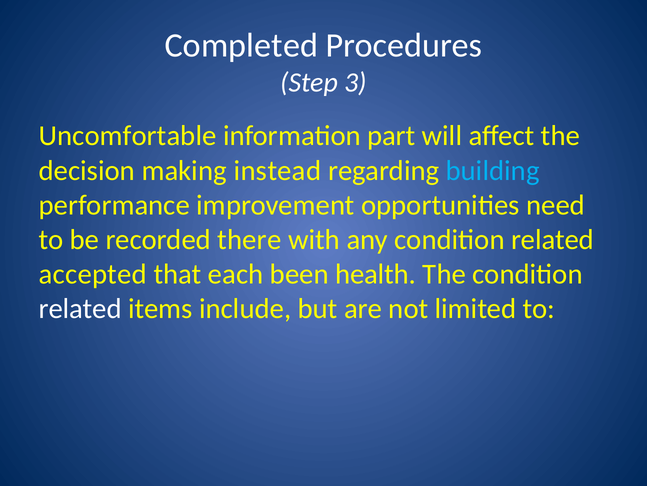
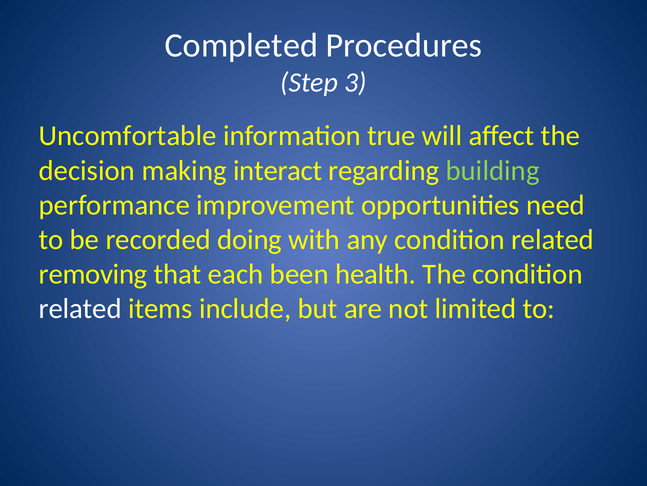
part: part -> true (391, 136)
instead: instead -> interact (278, 170)
building colour: light blue -> light green (493, 170)
there: there -> doing (250, 239)
accepted: accepted -> removing (93, 274)
